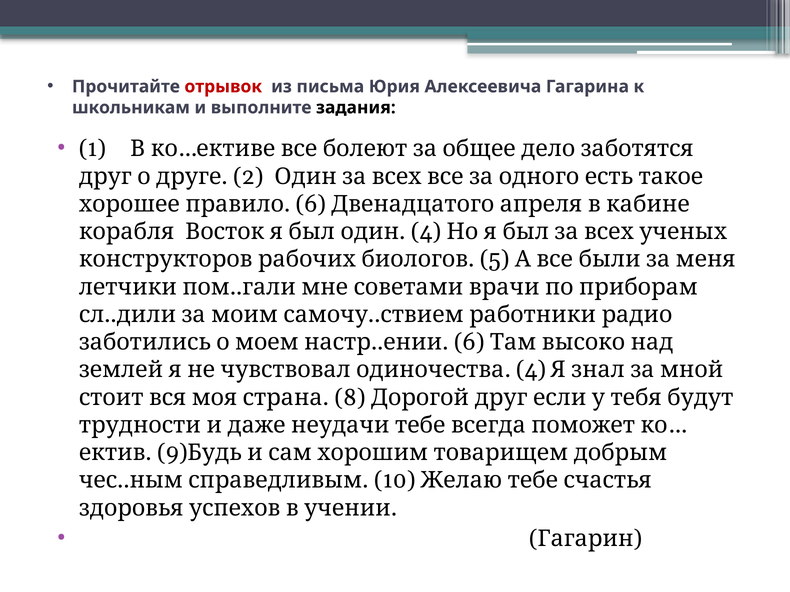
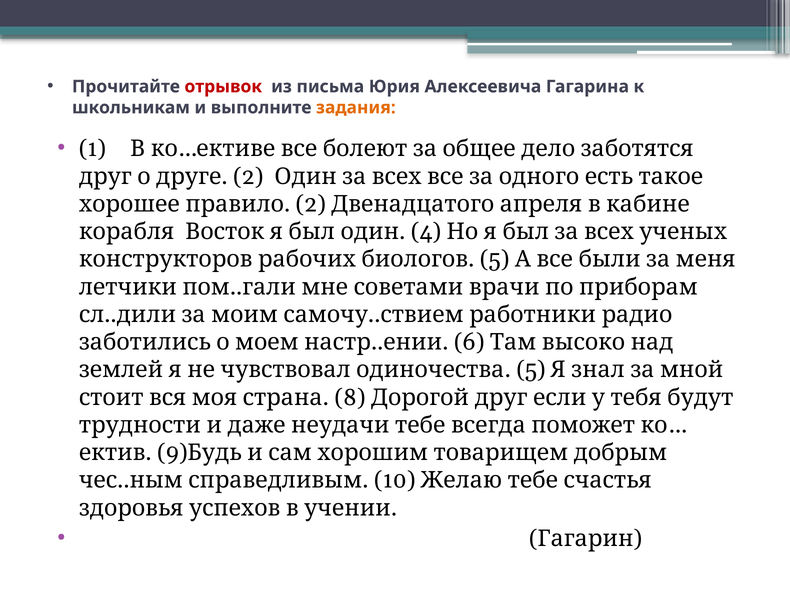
задания colour: black -> orange (356, 108)
6: 6 -> 2 (311, 204)
4: 4 -> 5 (531, 370)
